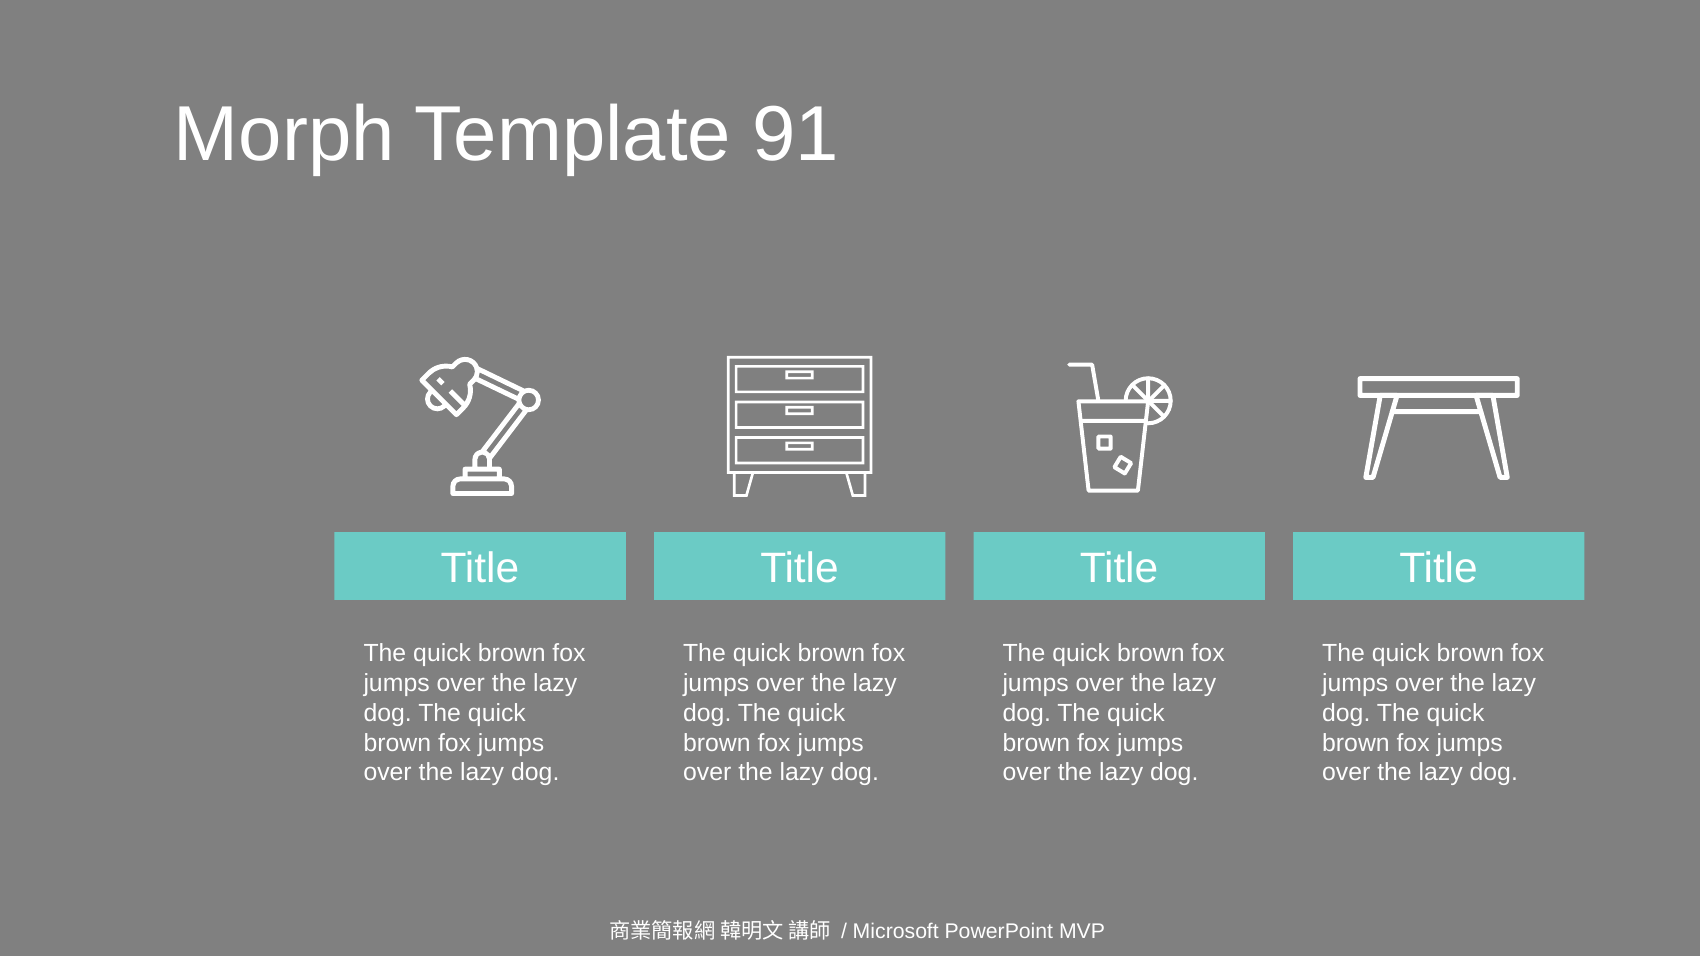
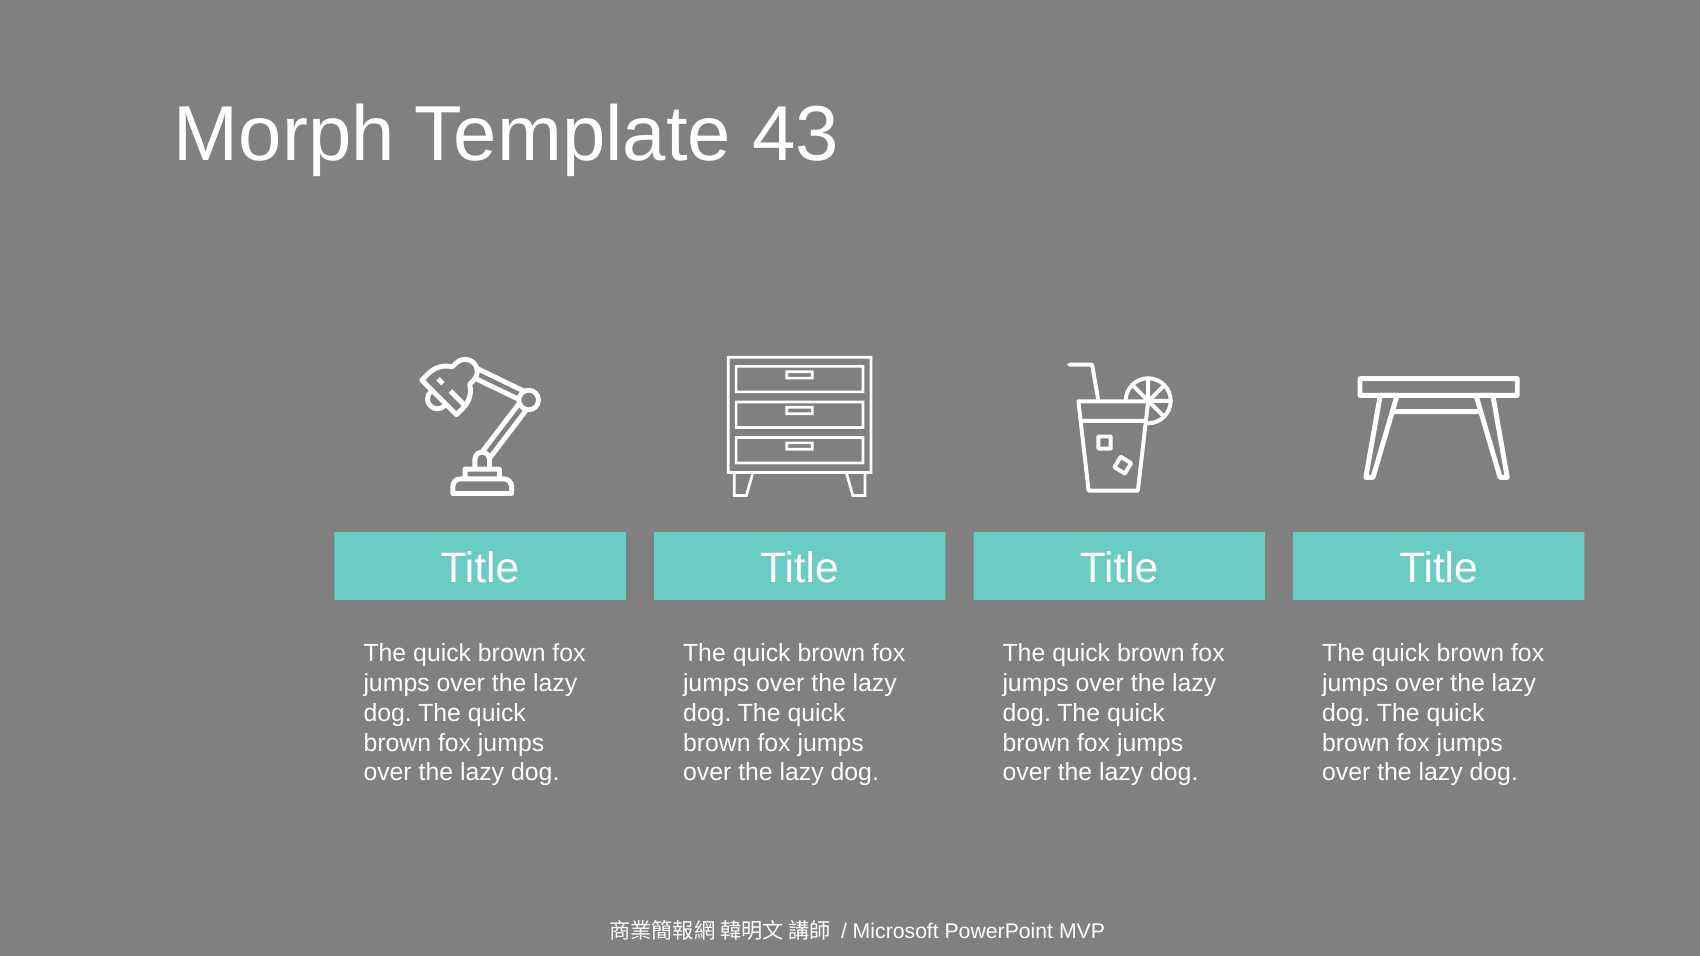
91: 91 -> 43 (796, 135)
